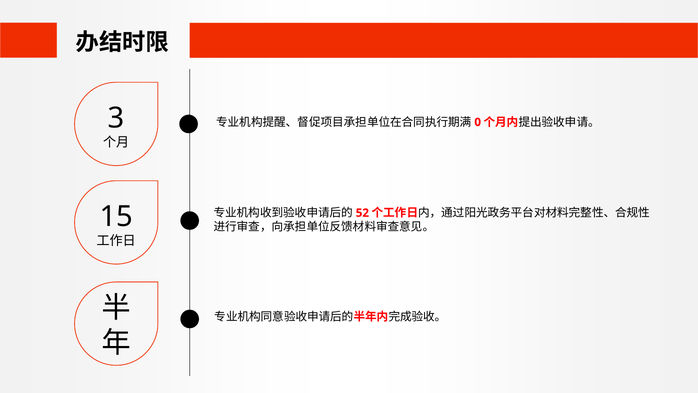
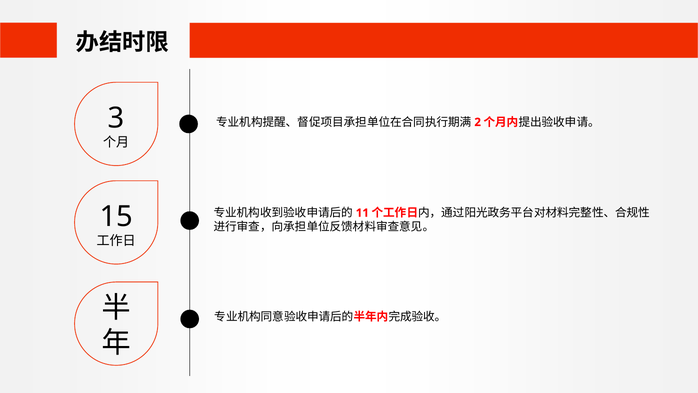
0: 0 -> 2 (478, 122)
52: 52 -> 11 (362, 213)
